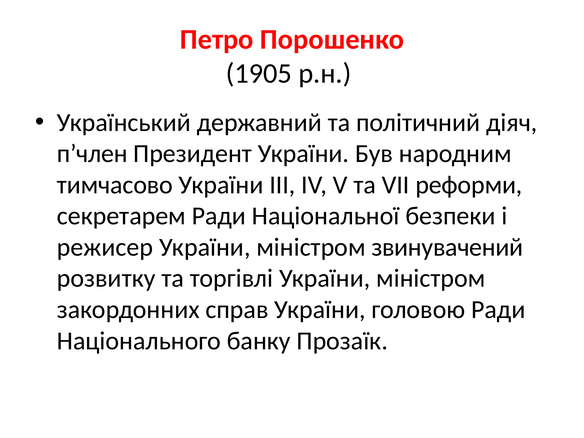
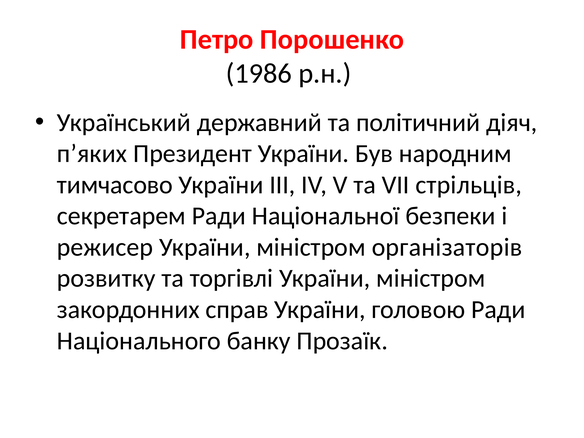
1905: 1905 -> 1986 (259, 74)
п’член: п’член -> п’яких (92, 154)
реформи: реформи -> стрільців (469, 185)
звинувачений: звинувачений -> організаторів (447, 247)
